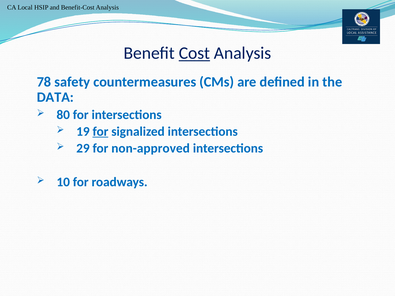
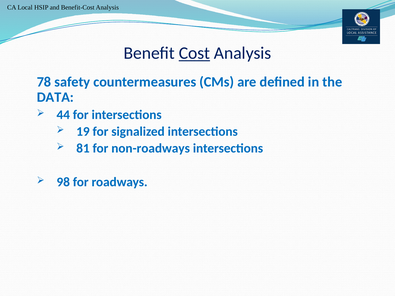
80: 80 -> 44 (63, 115)
for underline: present -> none (100, 132)
29: 29 -> 81 (83, 148)
non-approved: non-approved -> non-roadways (151, 148)
10: 10 -> 98 (63, 182)
